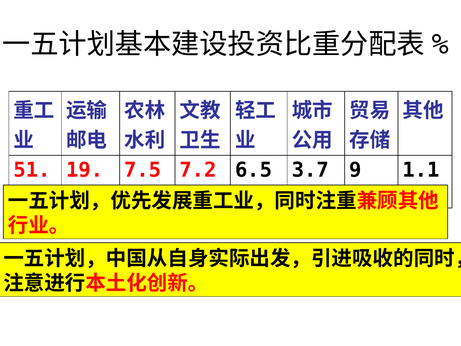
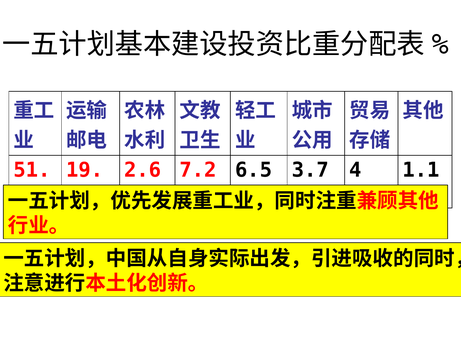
7.5: 7.5 -> 2.6 (143, 170)
9: 9 -> 4 (355, 170)
